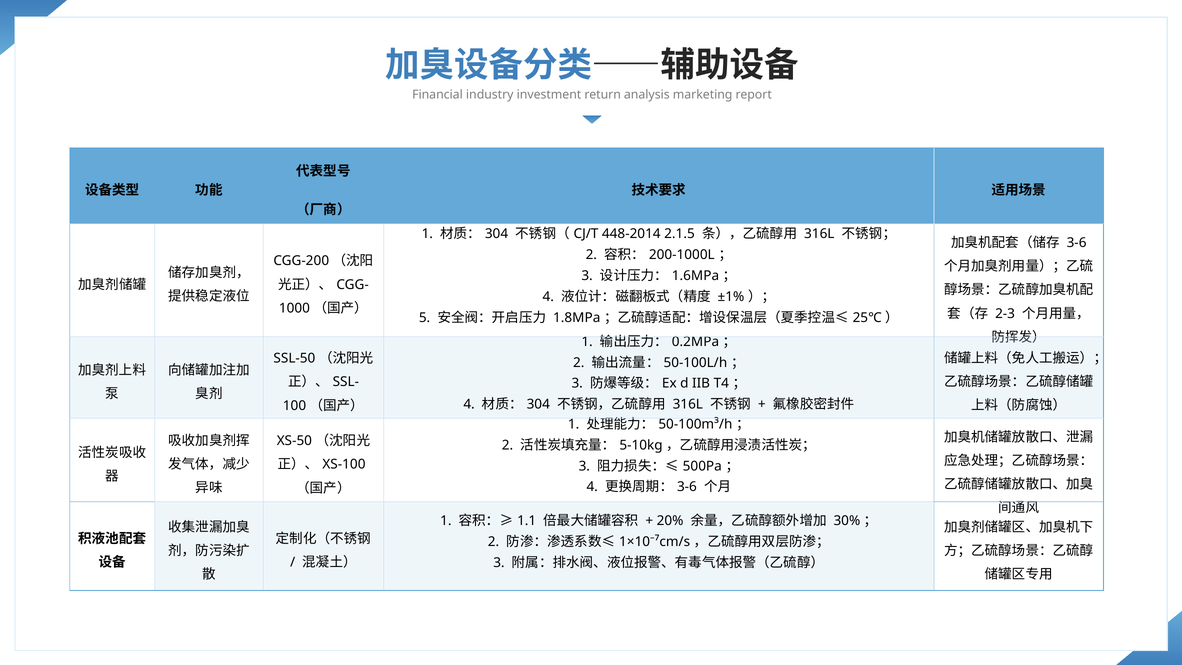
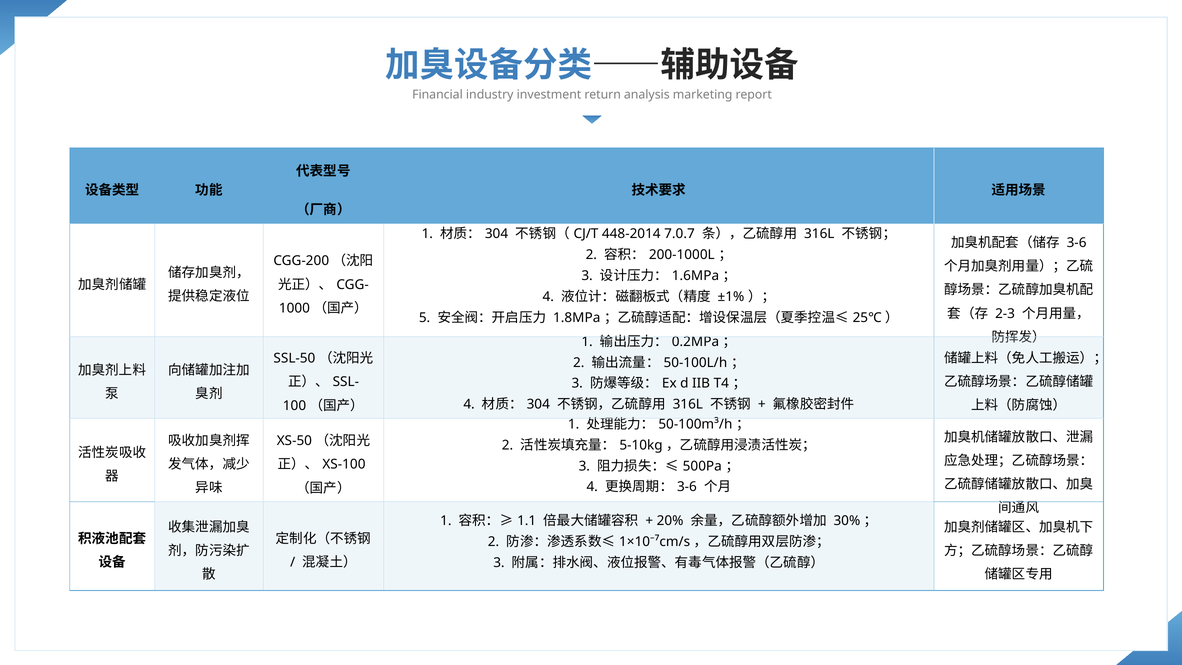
2.1.5: 2.1.5 -> 7.0.7 (679, 234)
